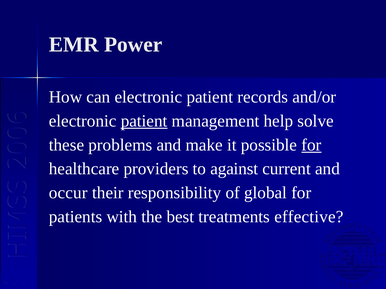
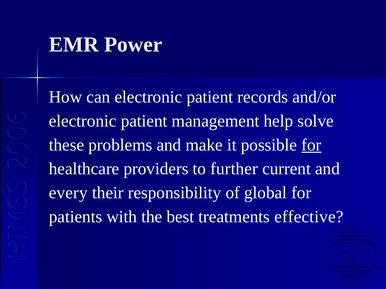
patient underline: present -> none (144, 121)
against: against -> further (234, 169)
occur: occur -> every (68, 193)
